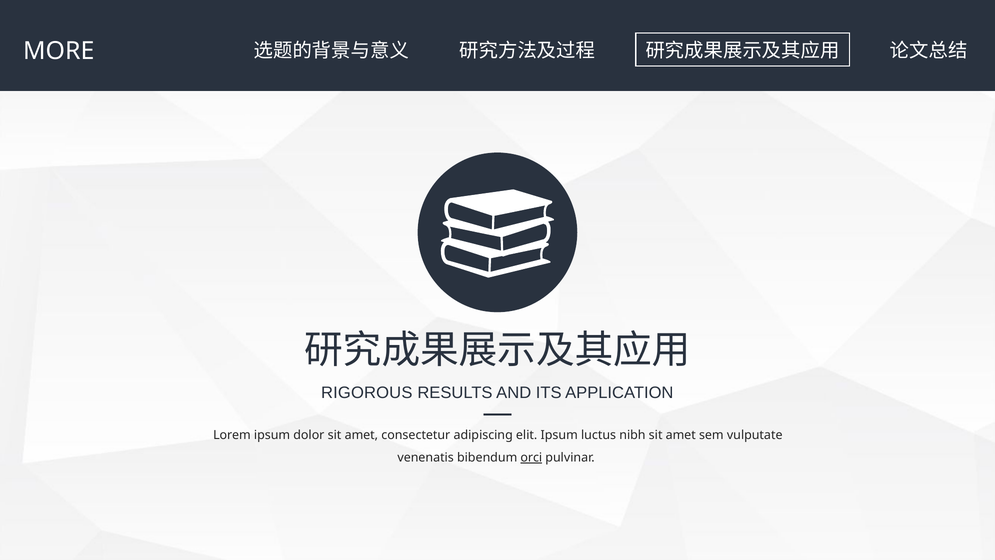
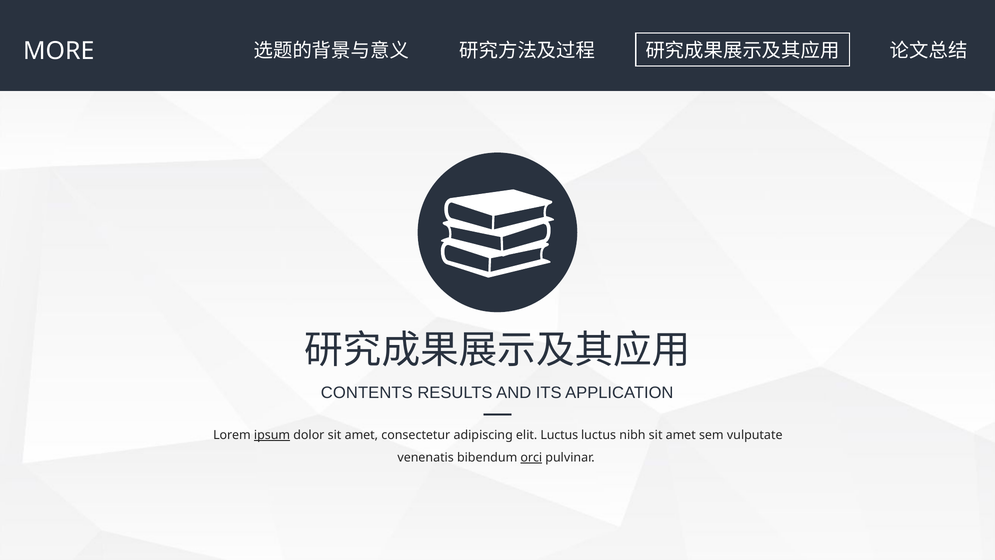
RIGOROUS: RIGOROUS -> CONTENTS (367, 392)
ipsum underline: none -> present (272, 435)
elit Ipsum: Ipsum -> Luctus (559, 435)
